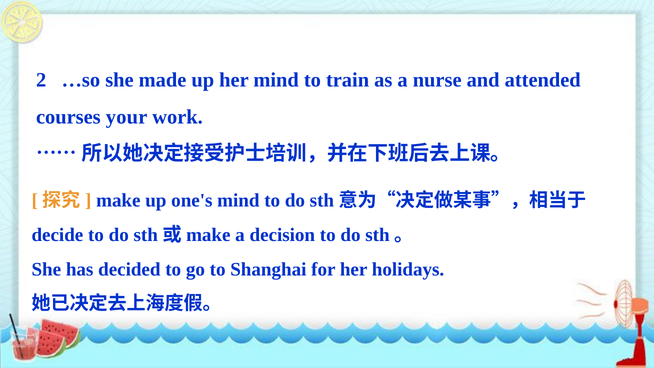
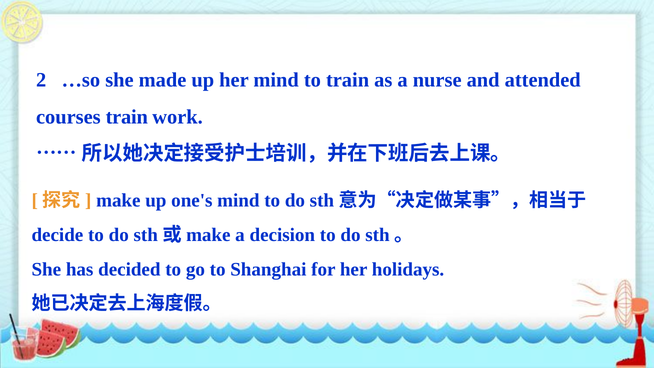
courses your: your -> train (127, 117)
